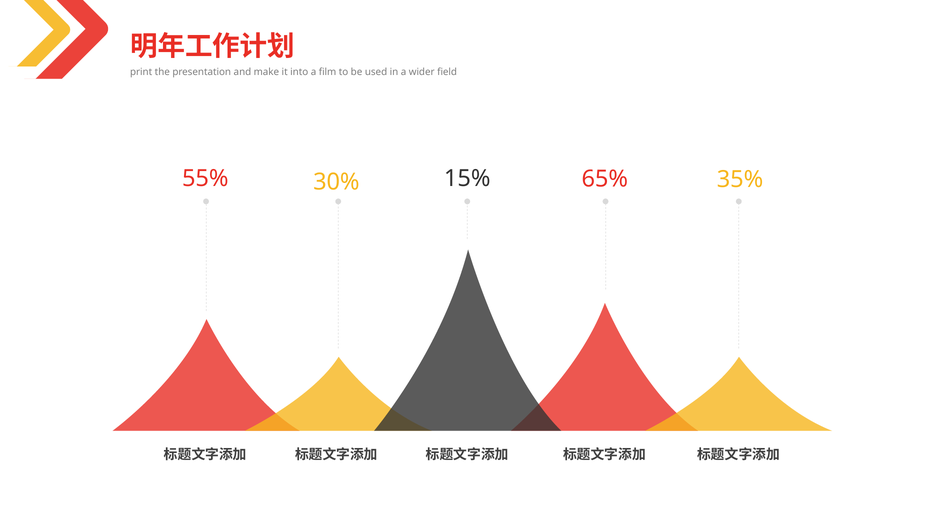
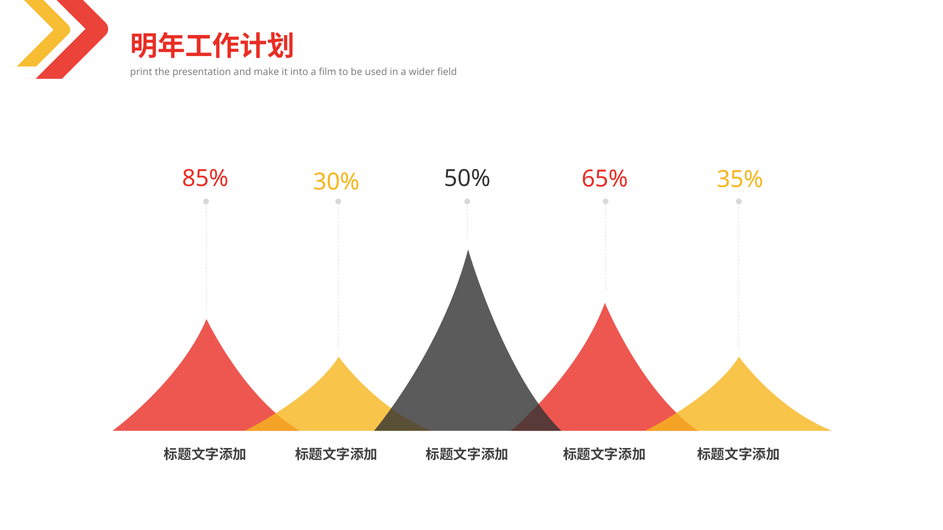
15%: 15% -> 50% (467, 179)
55%: 55% -> 85% (205, 179)
